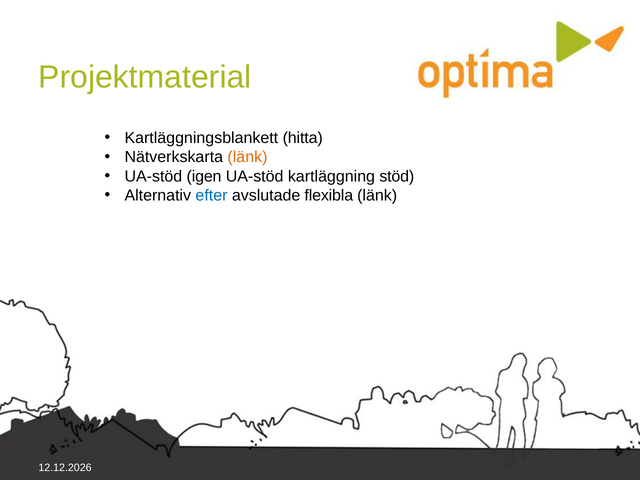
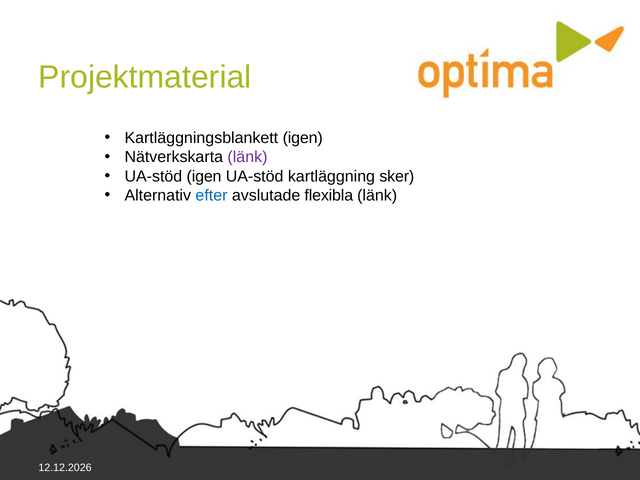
Kartläggningsblankett hitta: hitta -> igen (303, 138)
länk colour: orange -> purple (247, 157)
stöd: stöd -> sker (397, 176)
